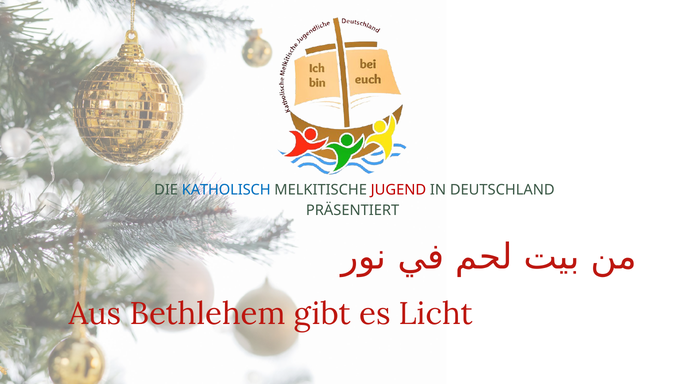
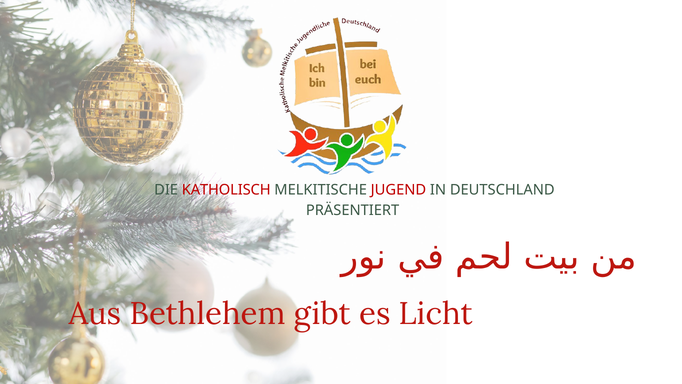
KATHOLISCH colour: blue -> red (226, 190)
